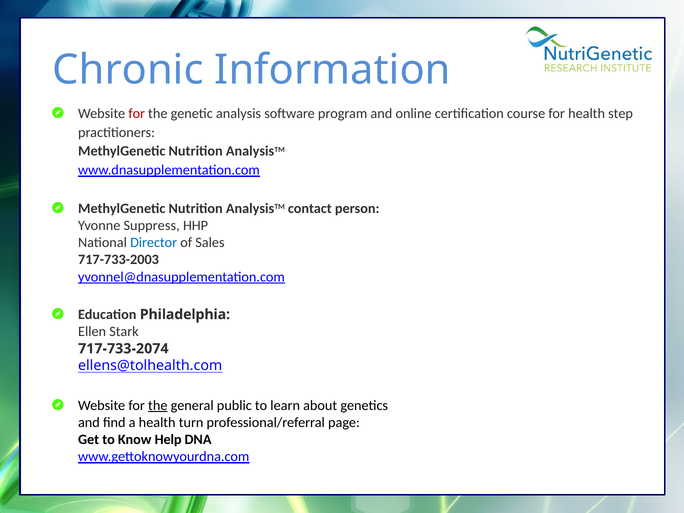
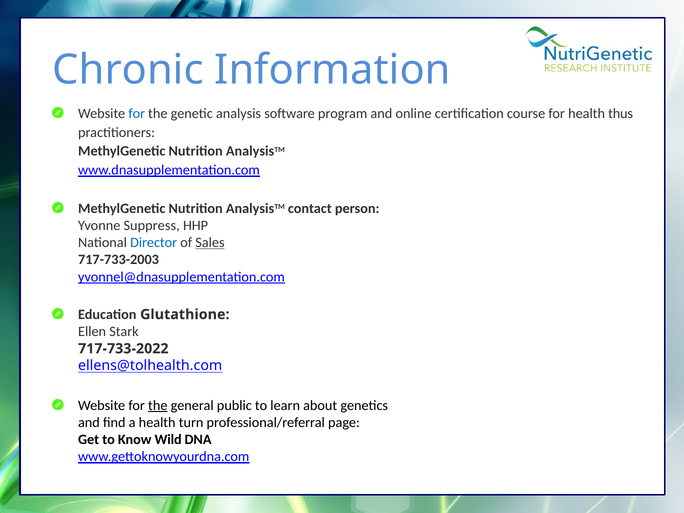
for colour: red -> blue (137, 114)
step: step -> thus (621, 114)
Sales underline: none -> present (210, 243)
Philadelphia: Philadelphia -> Glutathione (185, 314)
717-733-2074: 717-733-2074 -> 717-733-2022 (123, 349)
Help: Help -> Wild (168, 440)
